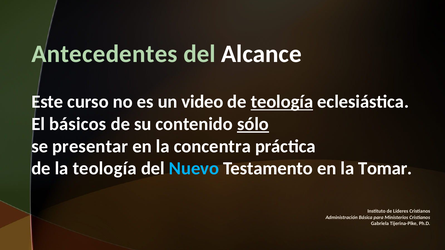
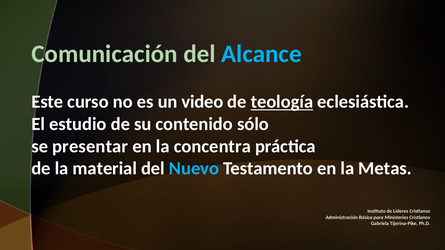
Antecedentes: Antecedentes -> Comunicación (105, 54)
Alcance colour: white -> light blue (261, 54)
básicos: básicos -> estudio (78, 124)
sólo underline: present -> none (253, 124)
la teología: teología -> material (105, 169)
Tomar: Tomar -> Metas (385, 169)
